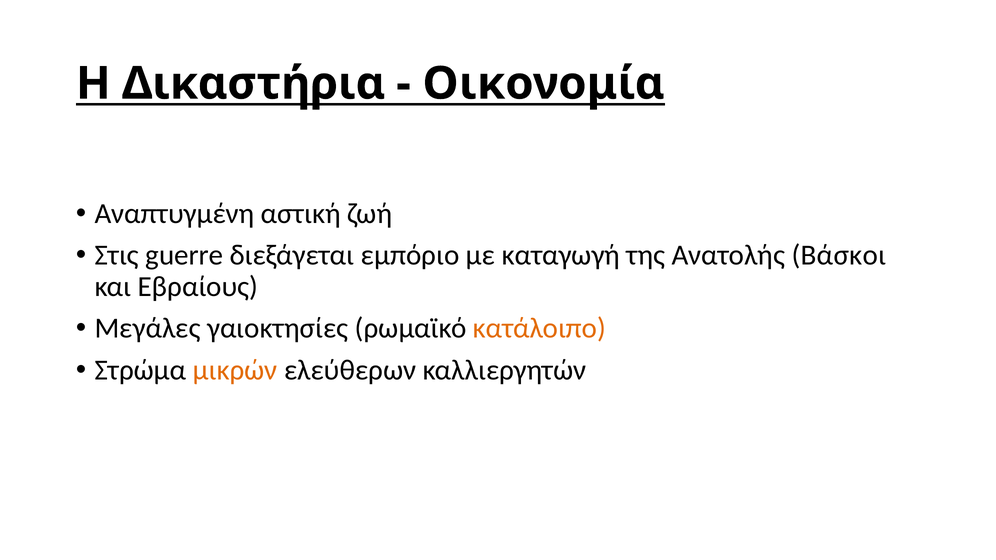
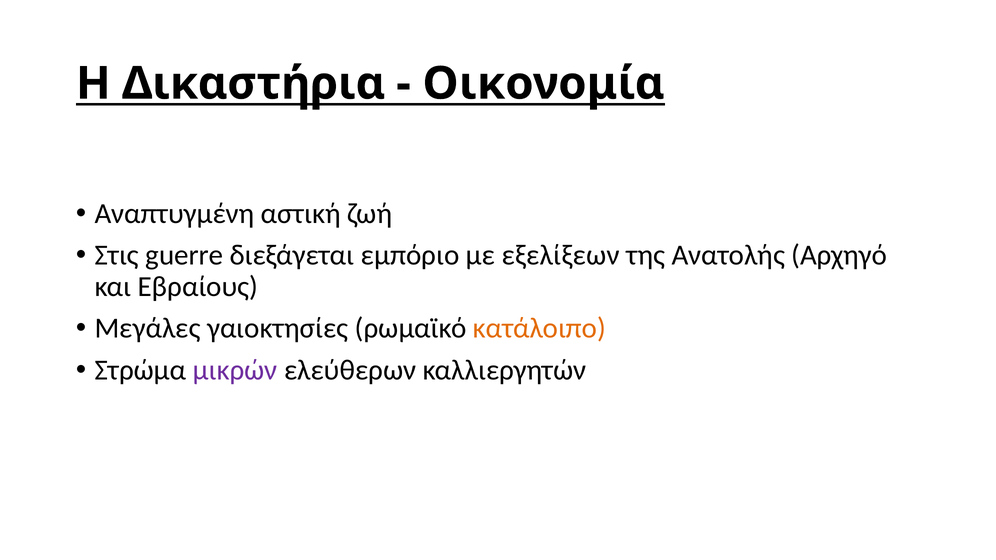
καταγωγή: καταγωγή -> εξελίξεων (561, 255)
Βάσκοι: Βάσκοι -> Αρχηγό (839, 255)
μικρών colour: orange -> purple (235, 370)
